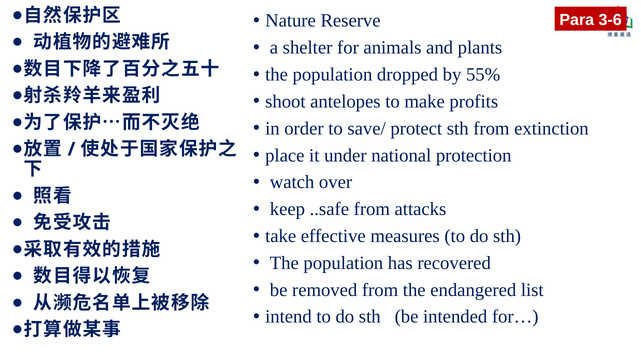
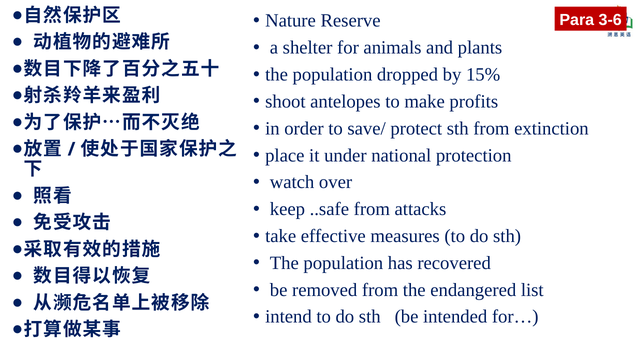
55%: 55% -> 15% (483, 75)
